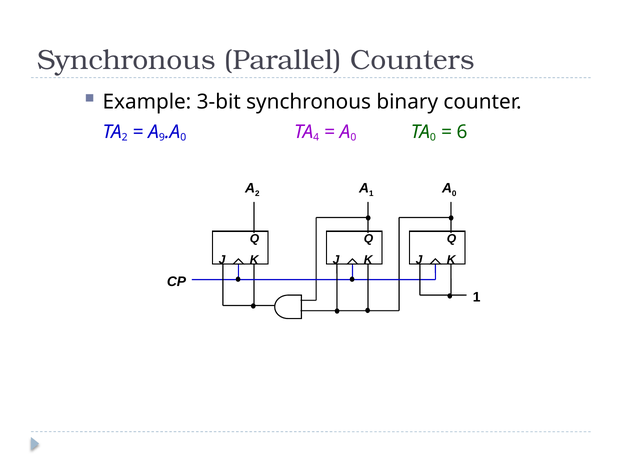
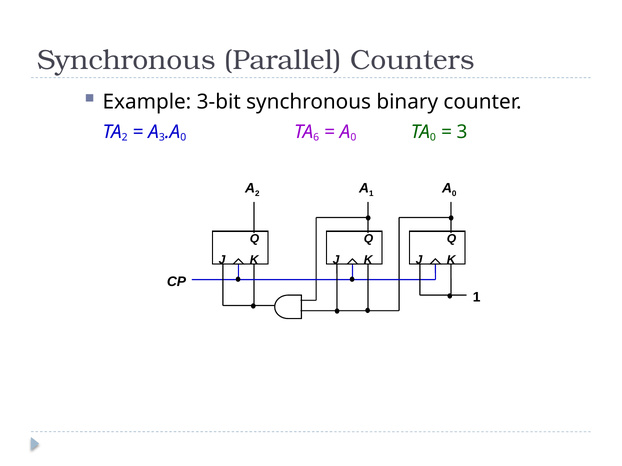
9: 9 -> 3 (162, 138)
4: 4 -> 6 (316, 138)
6: 6 -> 3 (462, 132)
